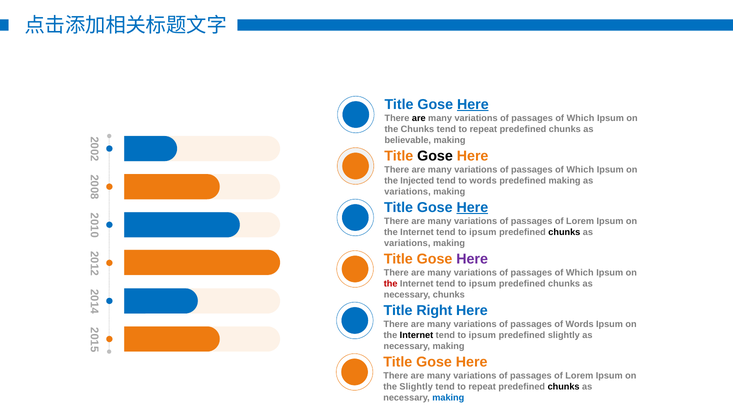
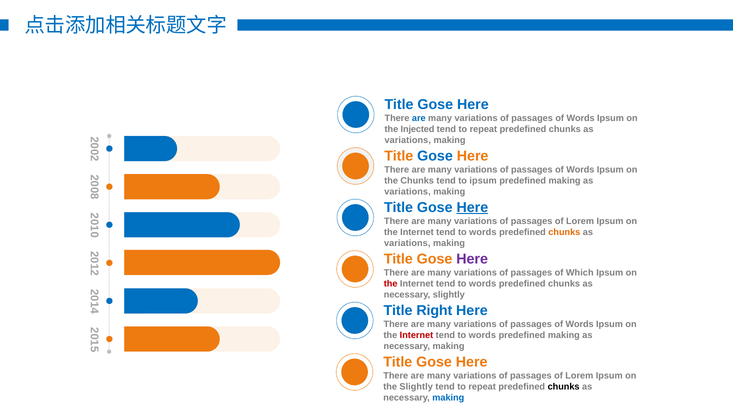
Here underline: present -> none (473, 104)
are colour: black -> blue (419, 118)
Which: Which -> Words (581, 118)
the Chunks: Chunks -> Injected (418, 129)
believable: believable -> variations (408, 140)
Gose colour: black -> blue (435, 156)
Which: Which -> Words (580, 169)
the Injected: Injected -> Chunks (417, 180)
to words: words -> ipsum (483, 180)
ipsum: ipsum -> words (483, 232)
chunks colour: black -> orange (564, 232)
ipsum: ipsum -> words (483, 283)
necessary chunks: chunks -> slightly (449, 294)
Internet colour: black -> red (416, 335)
ipsum: ipsum -> words (482, 335)
slightly: slightly -> making (564, 335)
